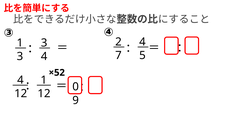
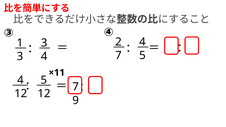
×52: ×52 -> ×11 (57, 73)
1: 1 -> 5 (44, 80)
0: 0 -> 7 (76, 87)
